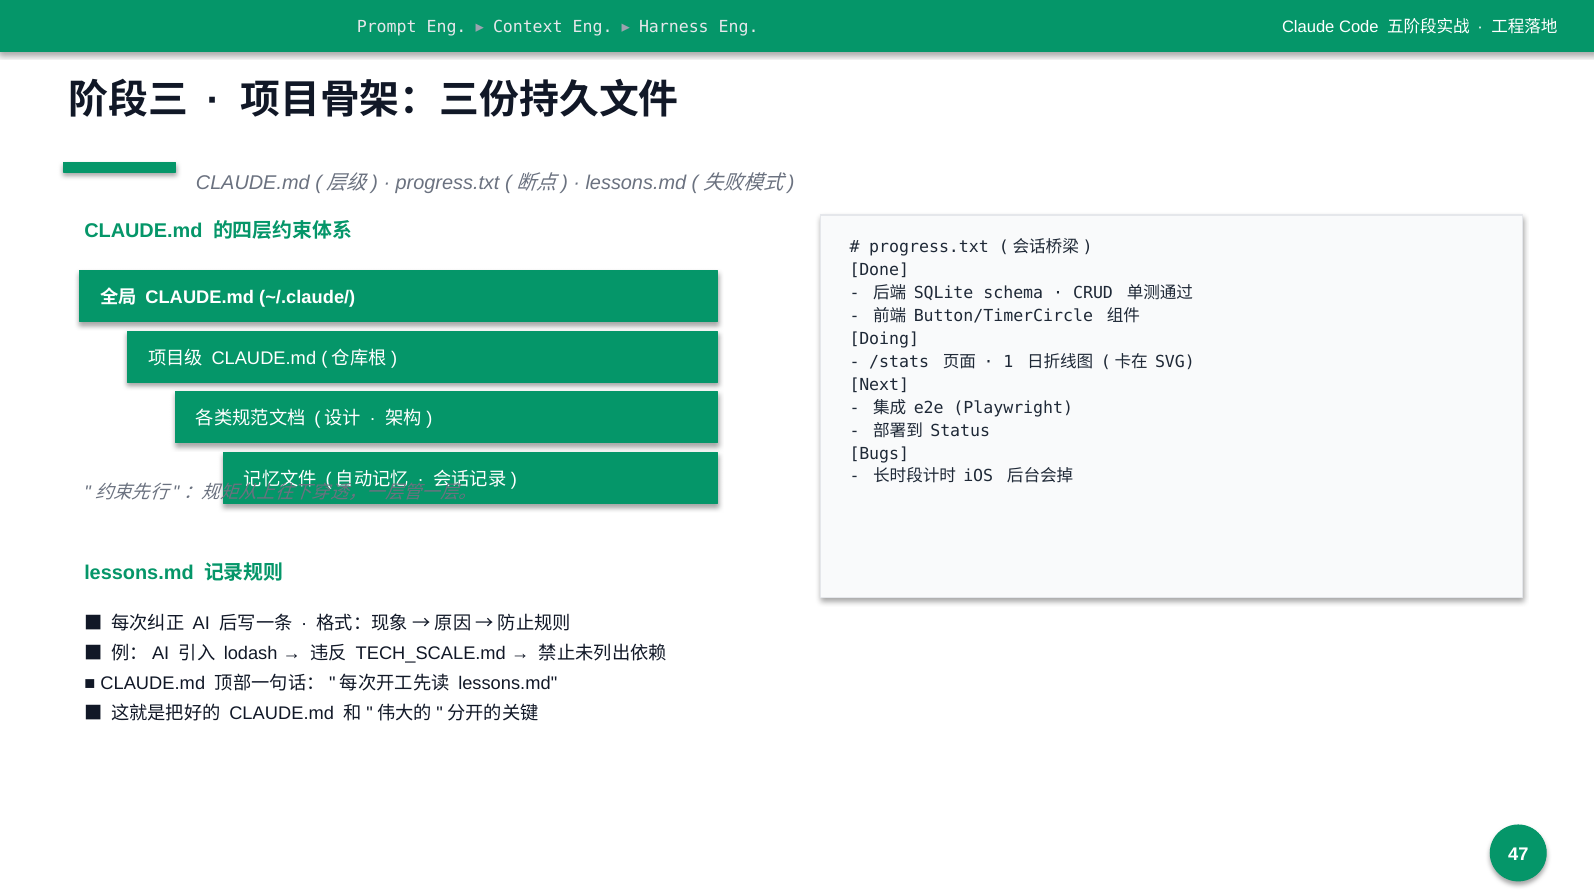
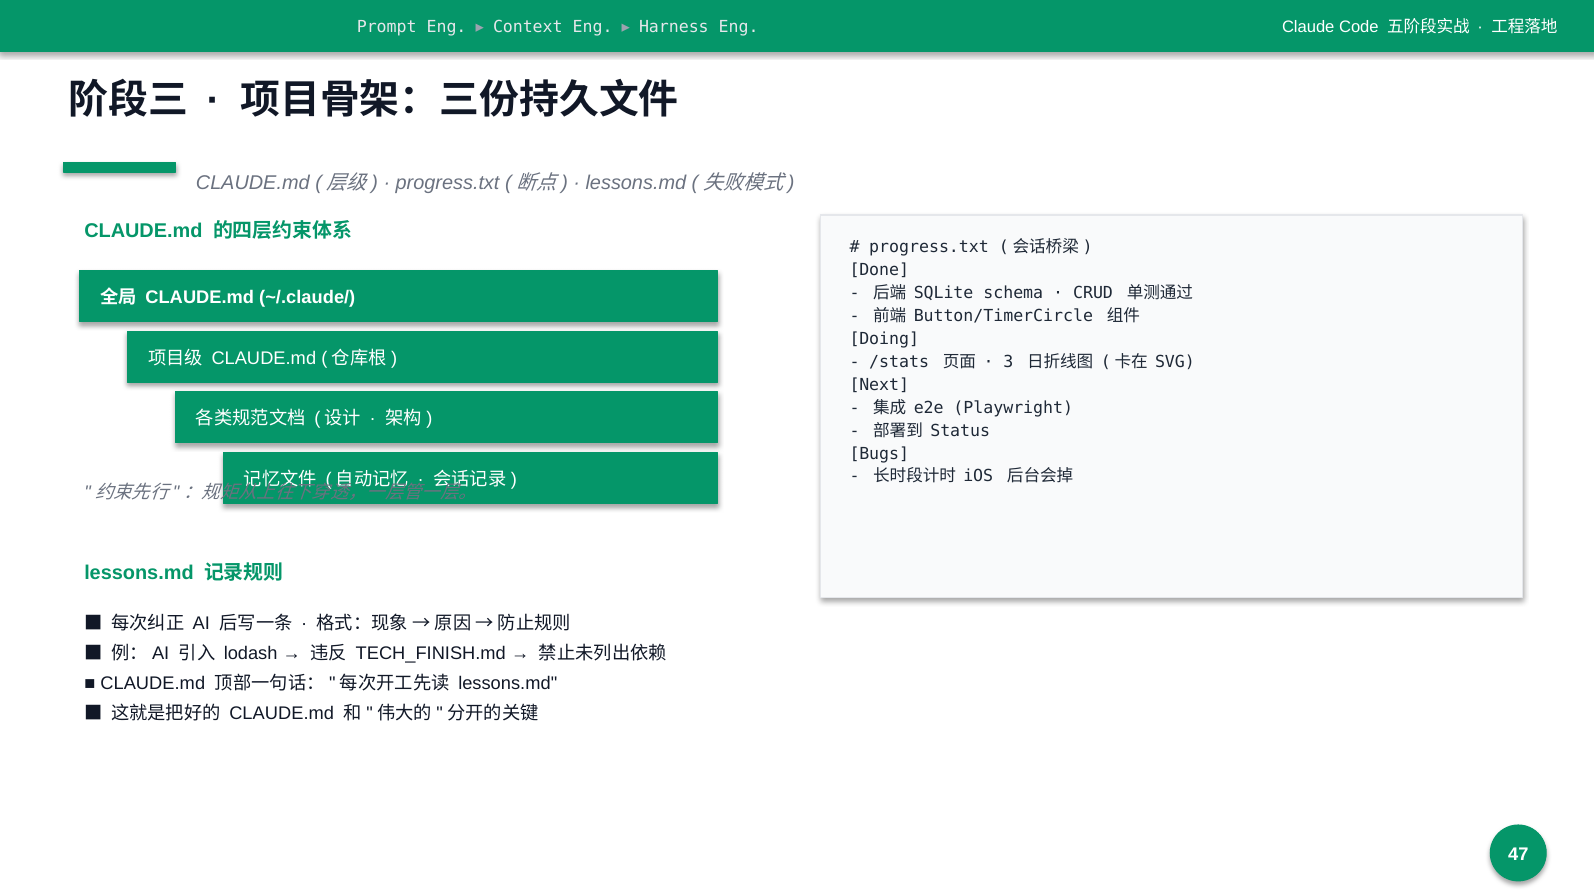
1: 1 -> 3 (1008, 362)
TECH_SCALE.md: TECH_SCALE.md -> TECH_FINISH.md (431, 654)
